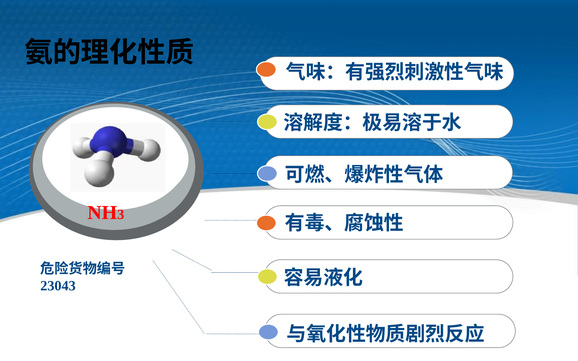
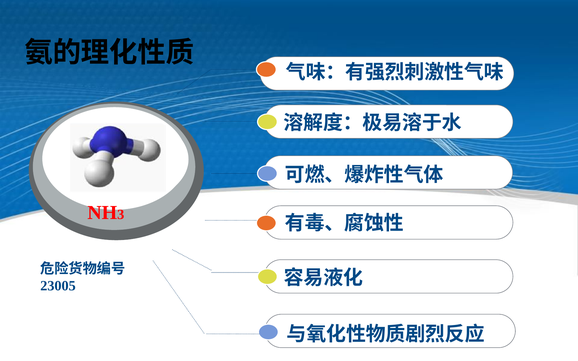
23043: 23043 -> 23005 (58, 286)
